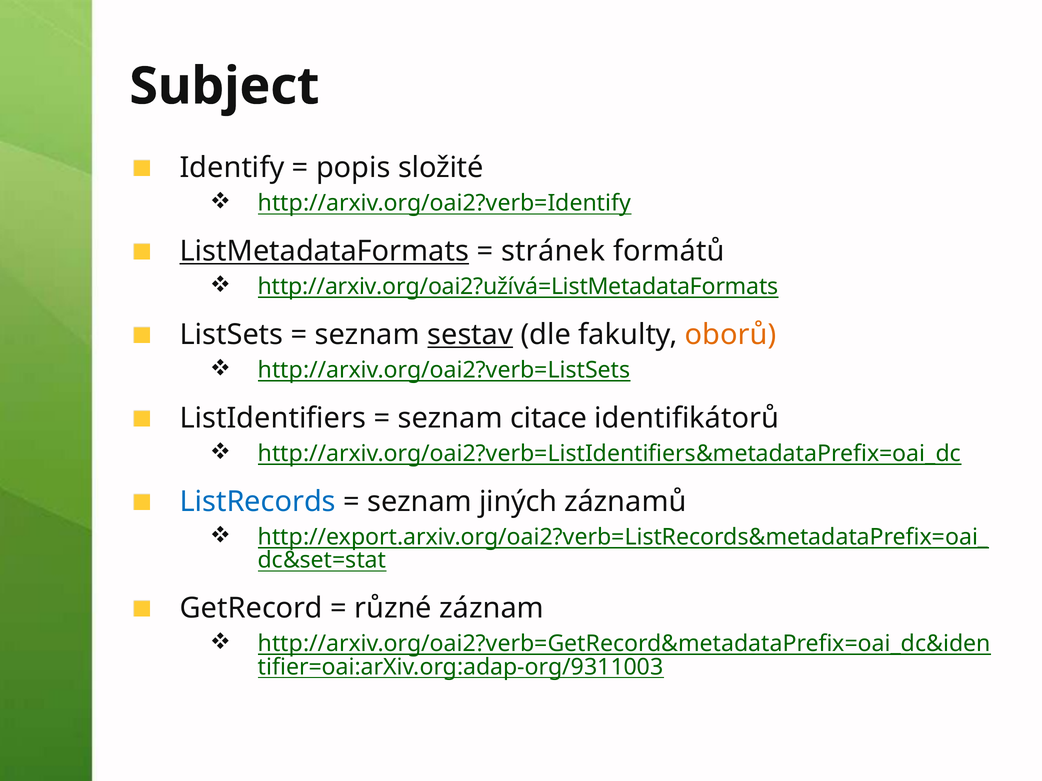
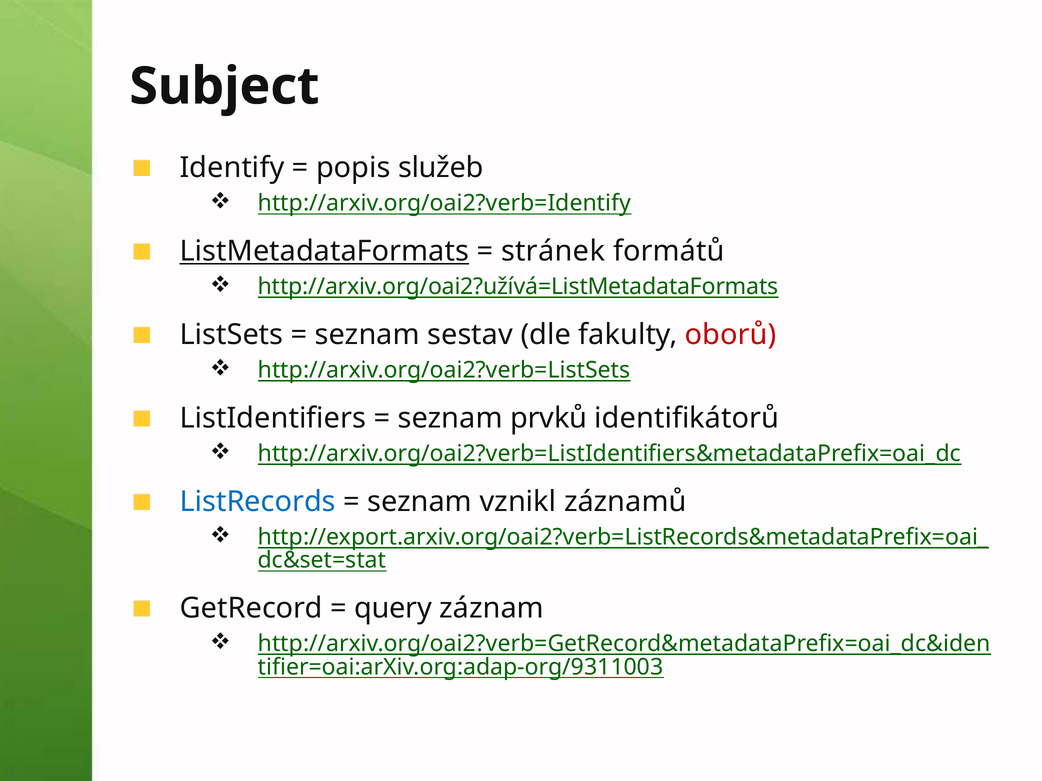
složité: složité -> služeb (441, 168)
sestav underline: present -> none (470, 335)
oborů colour: orange -> red (731, 335)
citace: citace -> prvků (549, 419)
jiných: jiných -> vznikl (518, 502)
různé: různé -> query (393, 609)
